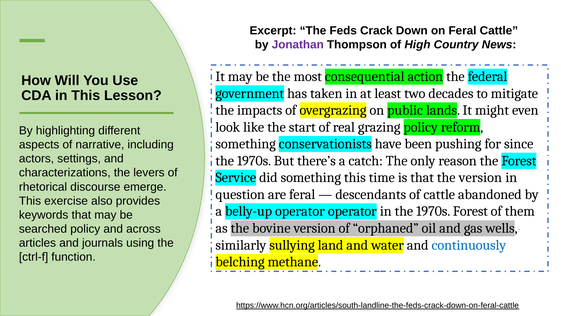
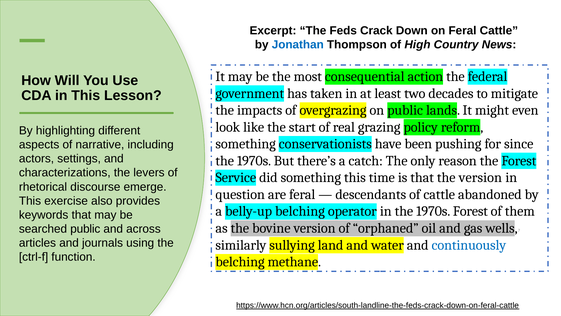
Jonathan colour: purple -> blue (298, 45)
belly-up operator: operator -> belching (300, 211)
searched policy: policy -> public (85, 229)
